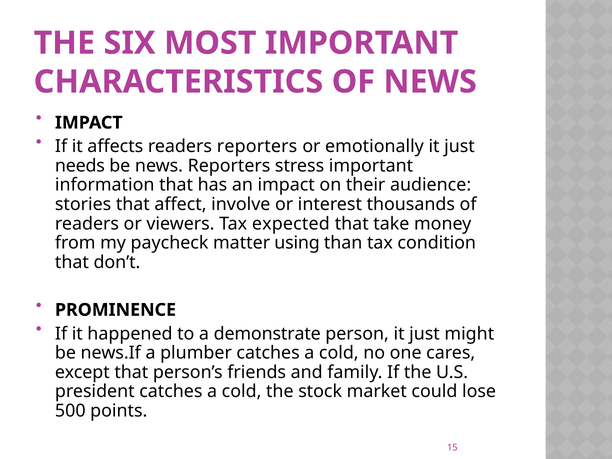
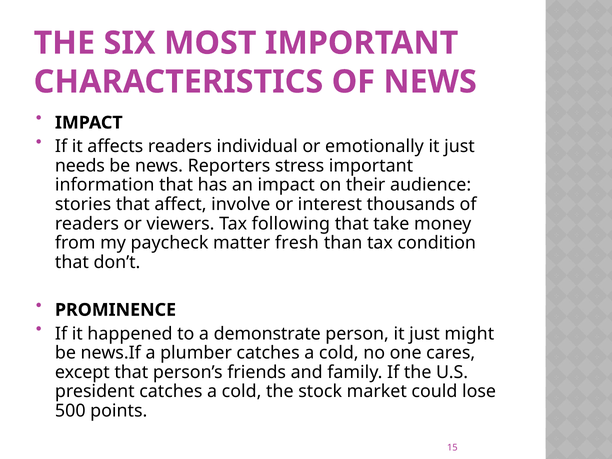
readers reporters: reporters -> individual (257, 147)
expected: expected -> following (291, 224)
using: using -> fresh (297, 243)
